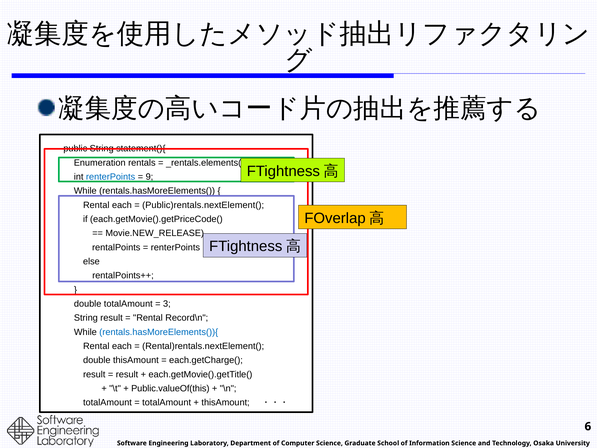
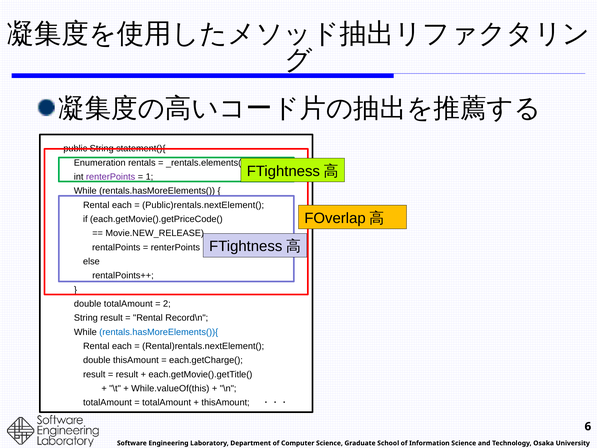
renterPoints colour: blue -> purple (111, 177)
9: 9 -> 1 (149, 177)
3: 3 -> 2 (167, 304)
Public.valueOf(this: Public.valueOf(this -> While.valueOf(this (170, 388)
